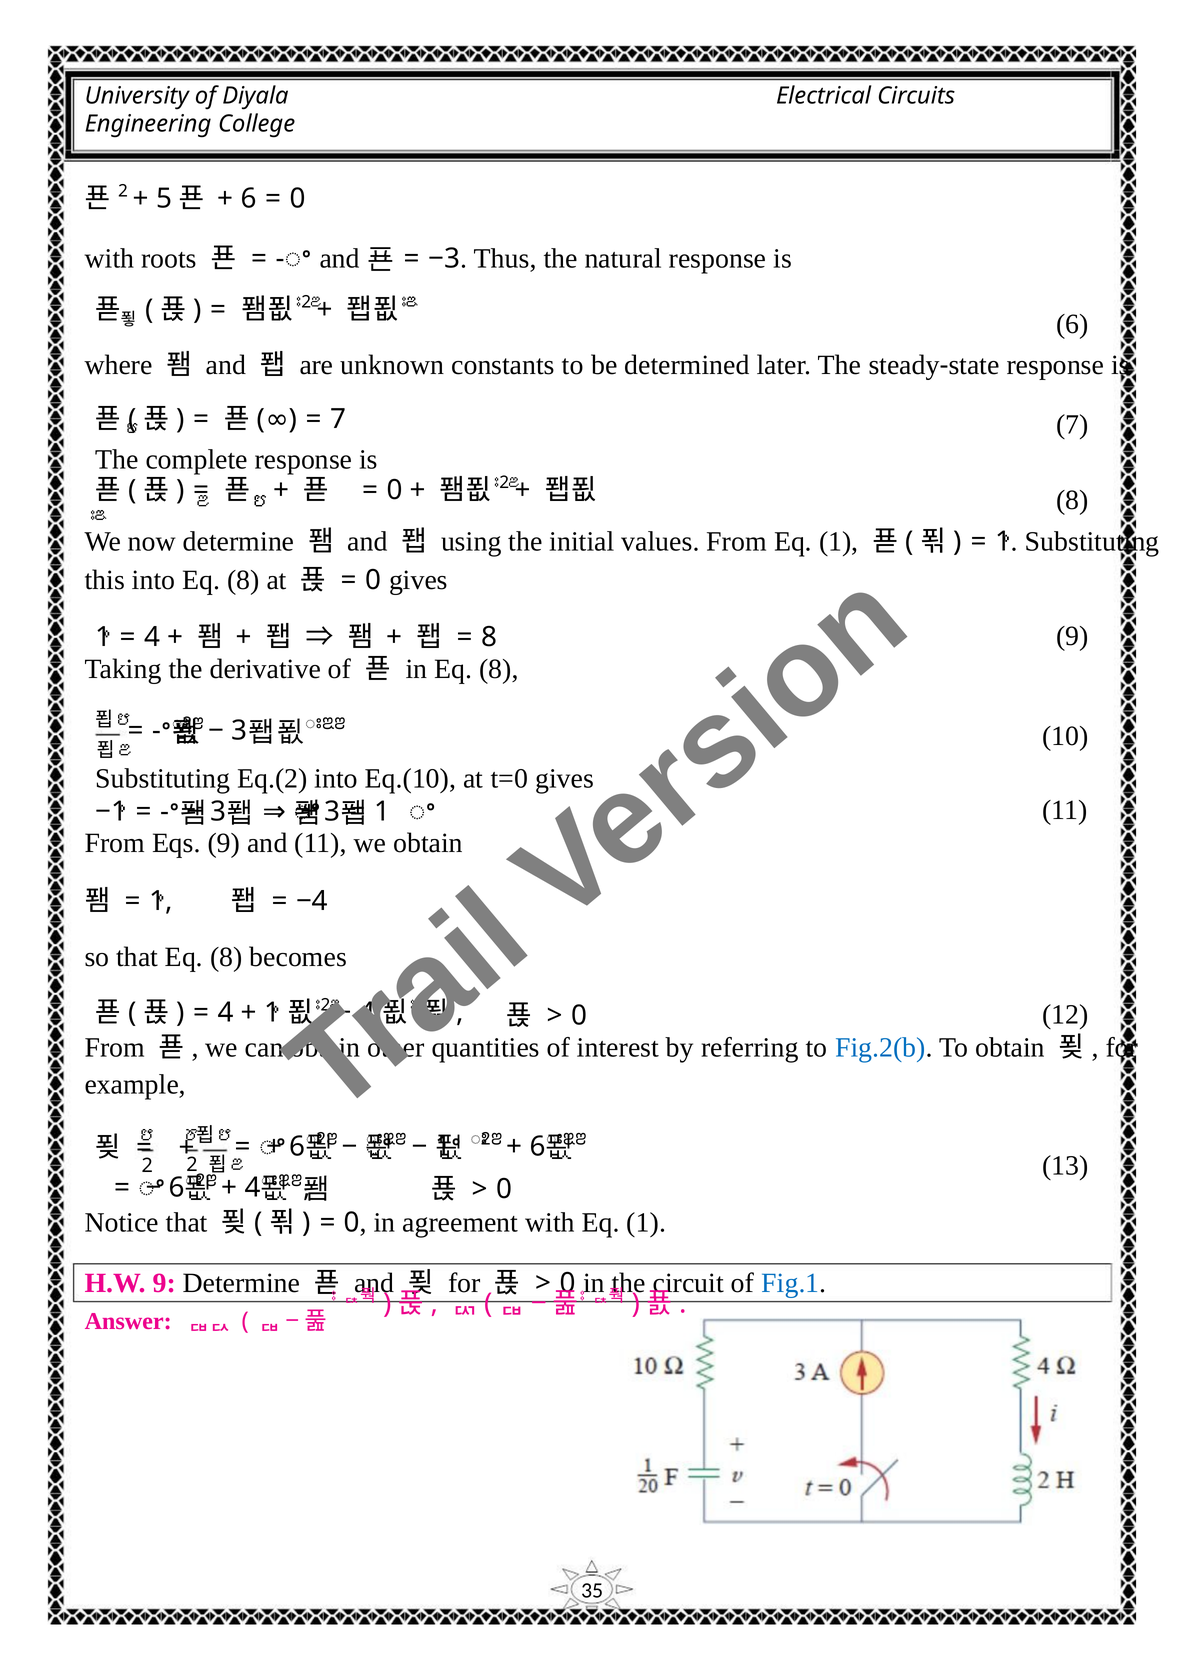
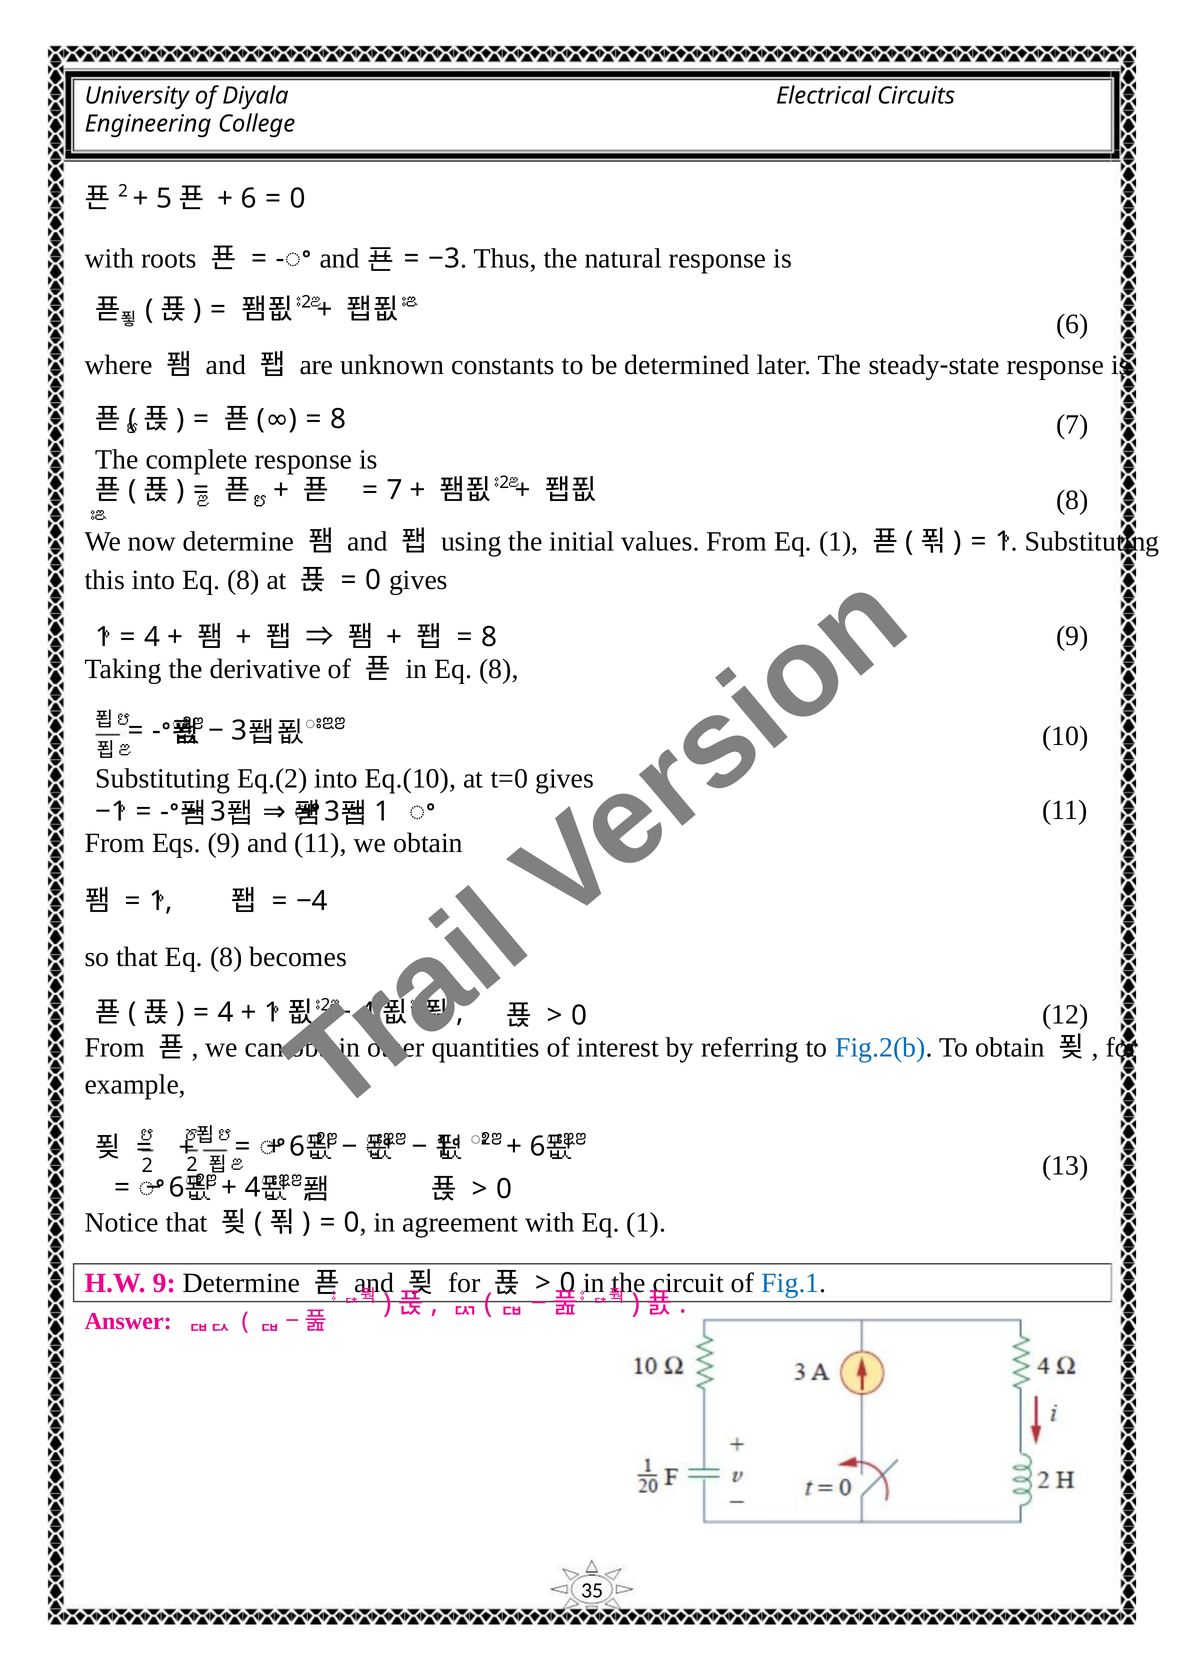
7: 7 -> 8 (338, 419)
0: 0 -> 7 (394, 490)
